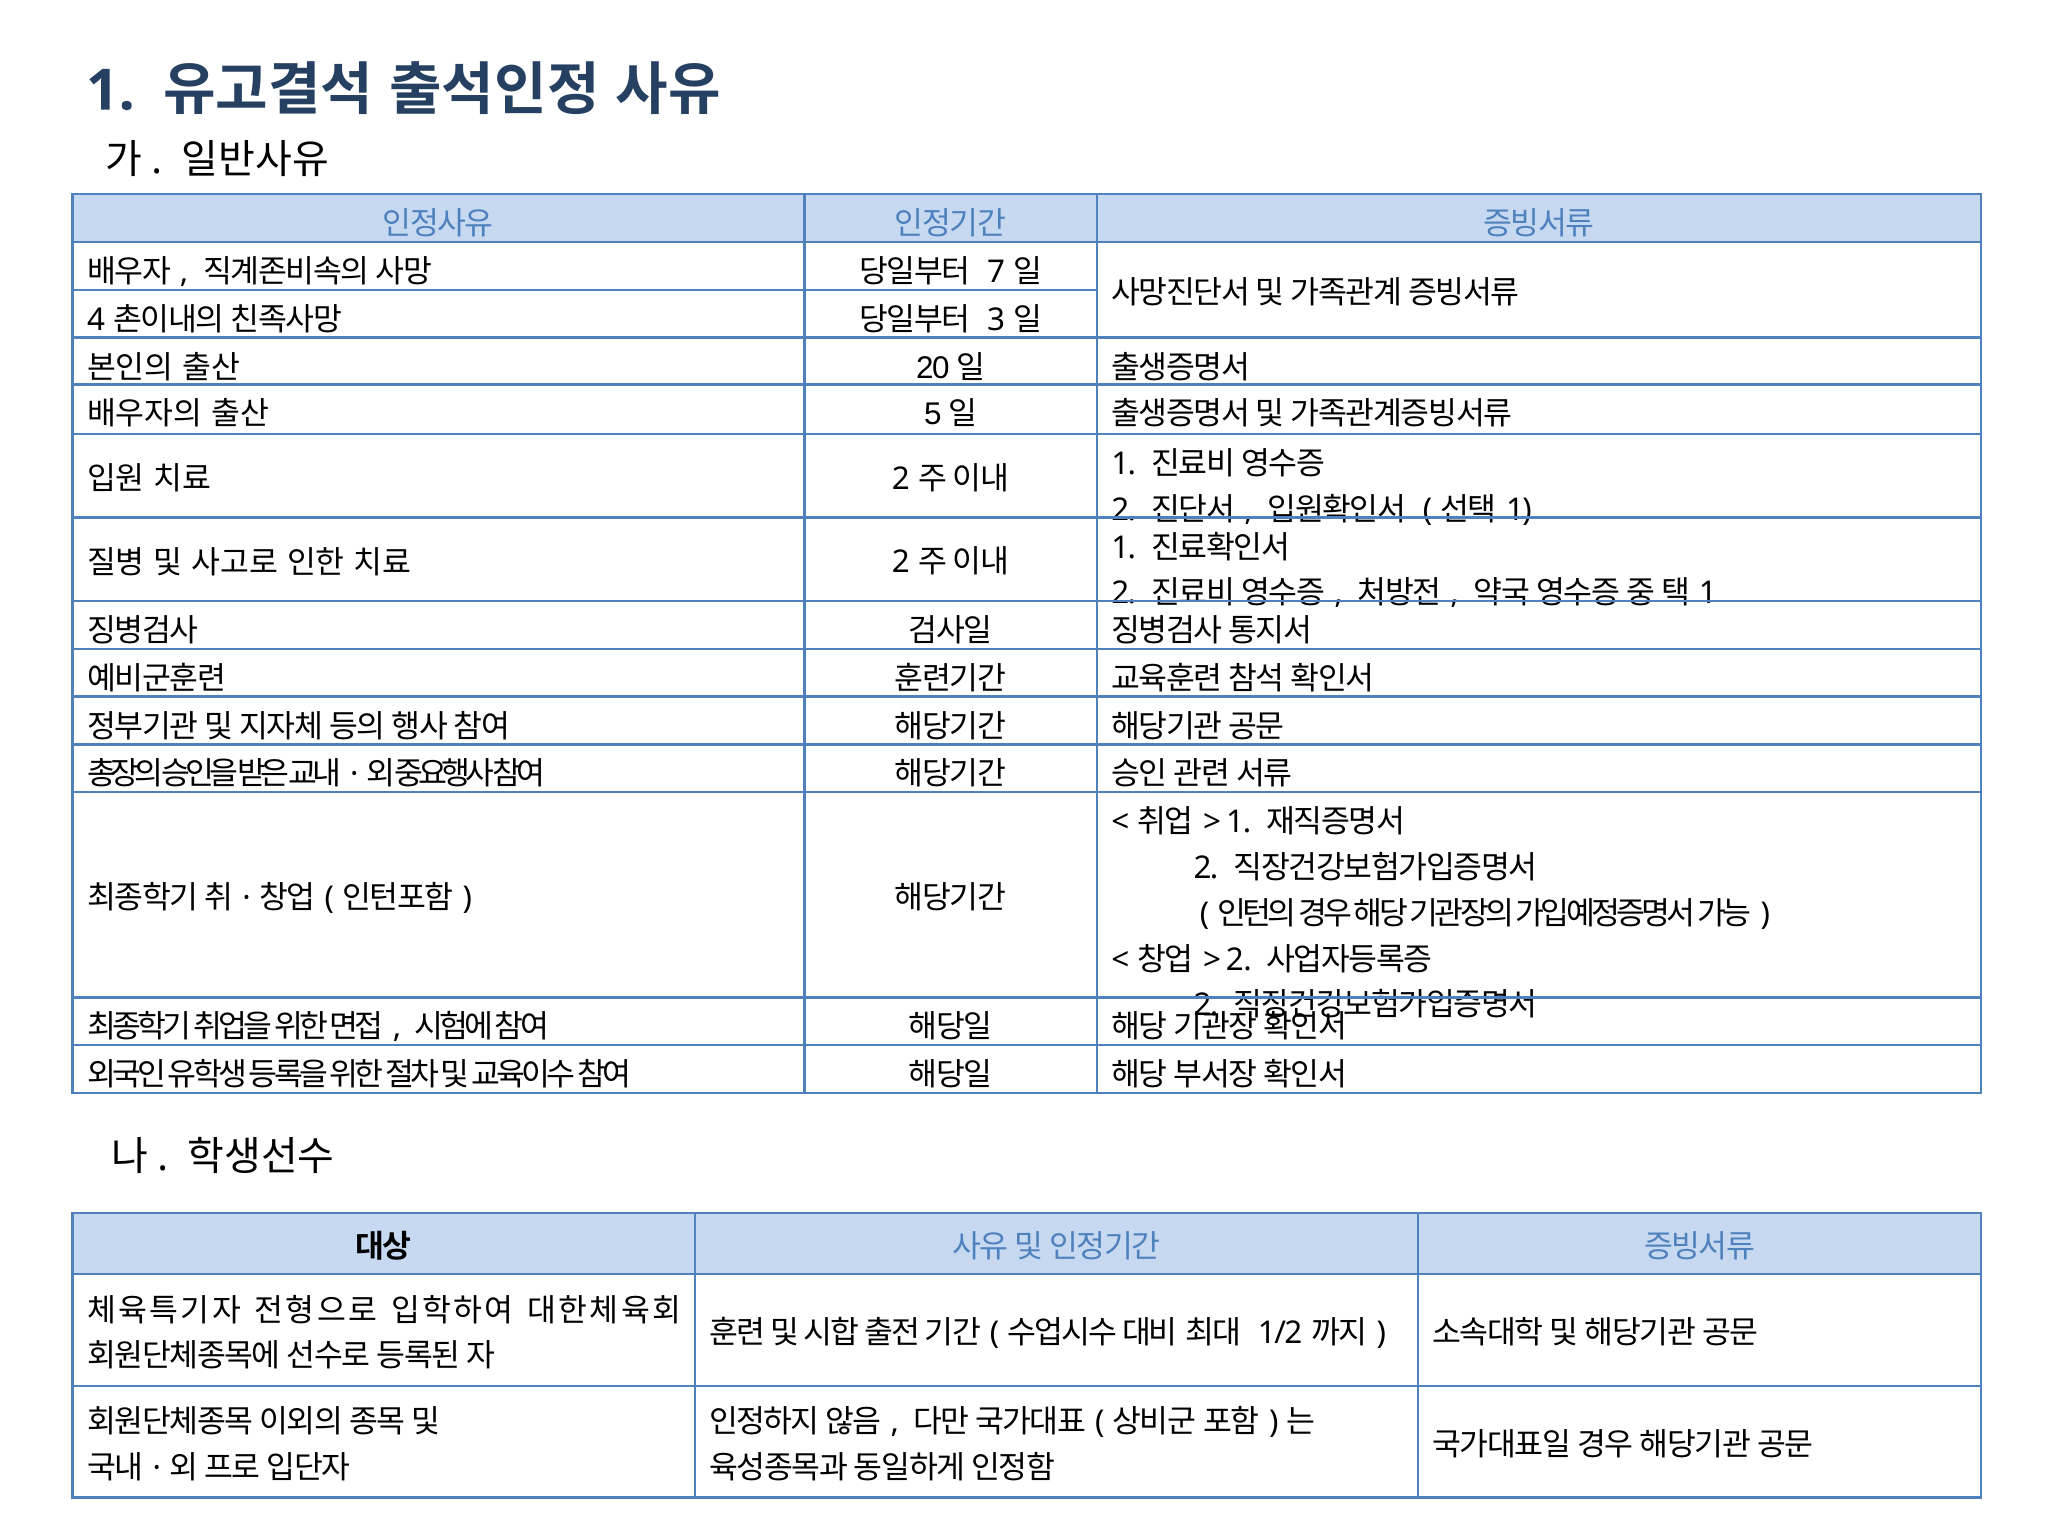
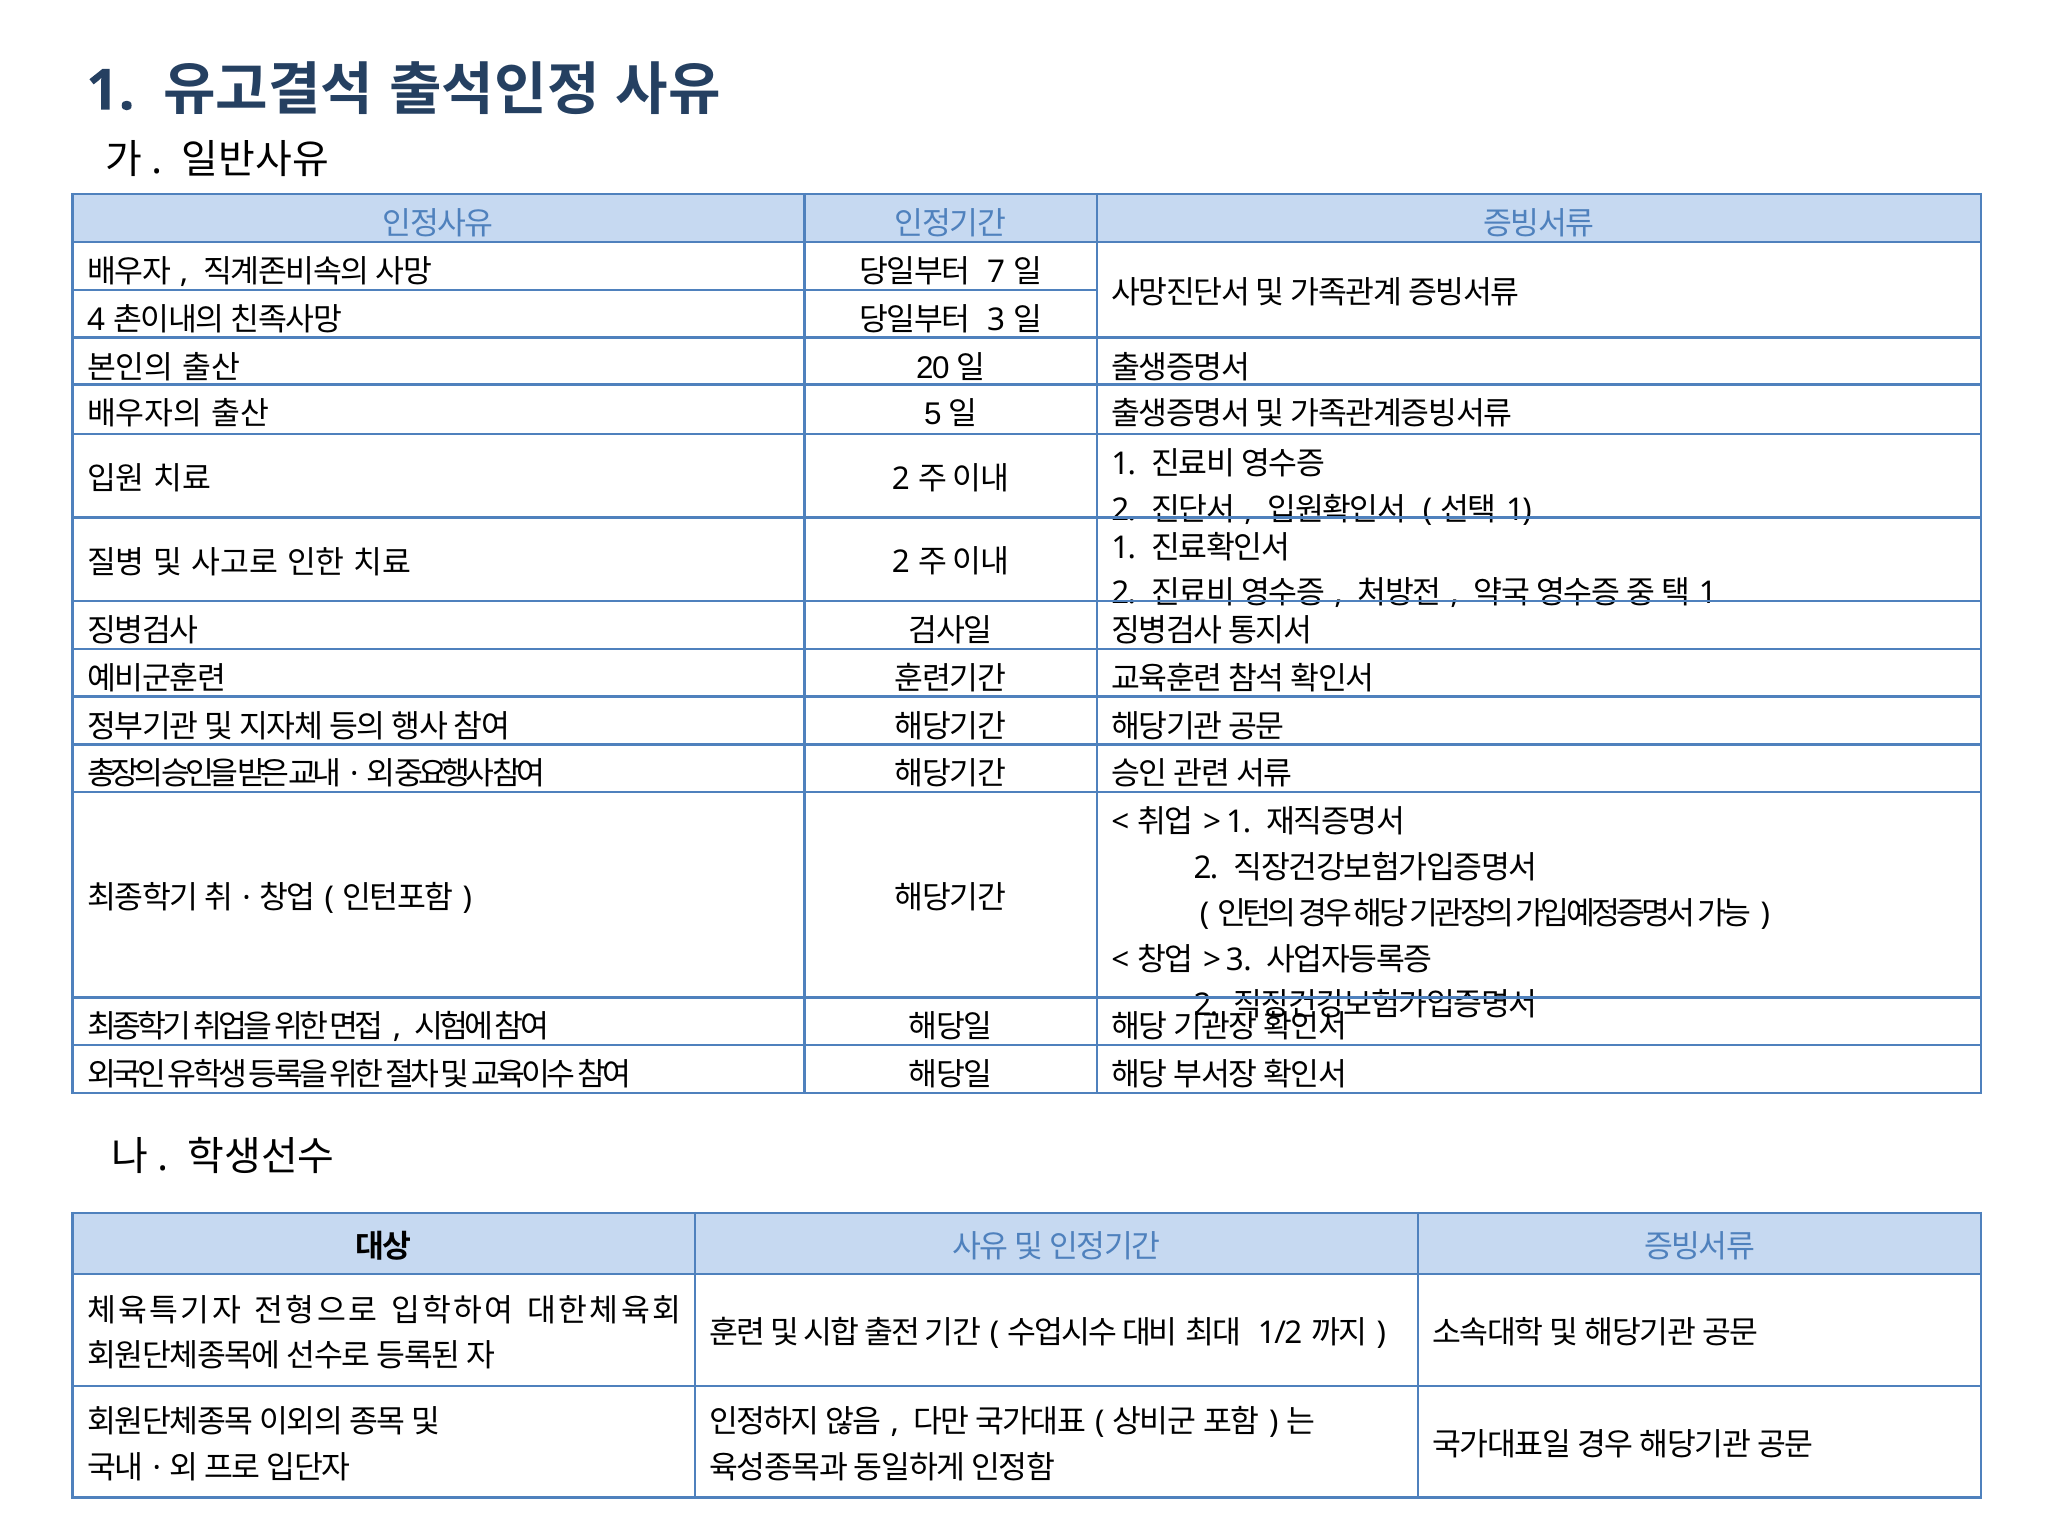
2: 2 -> 3 (1239, 960)
